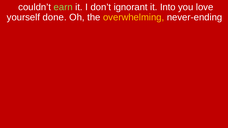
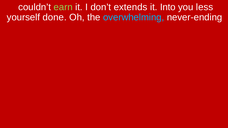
ignorant: ignorant -> extends (131, 7)
love: love -> less (205, 7)
overwhelming colour: yellow -> light blue (134, 17)
